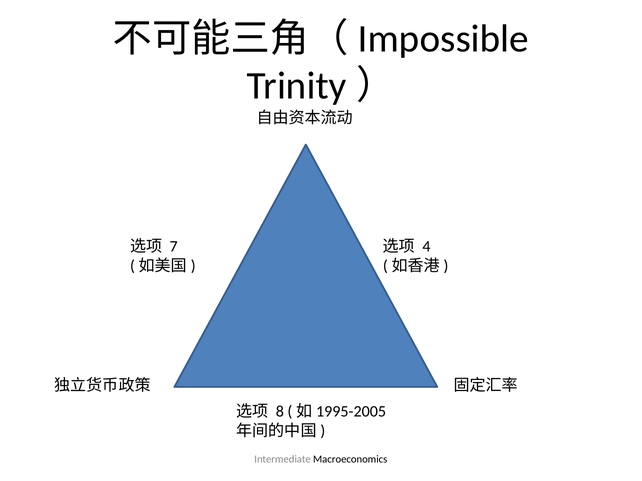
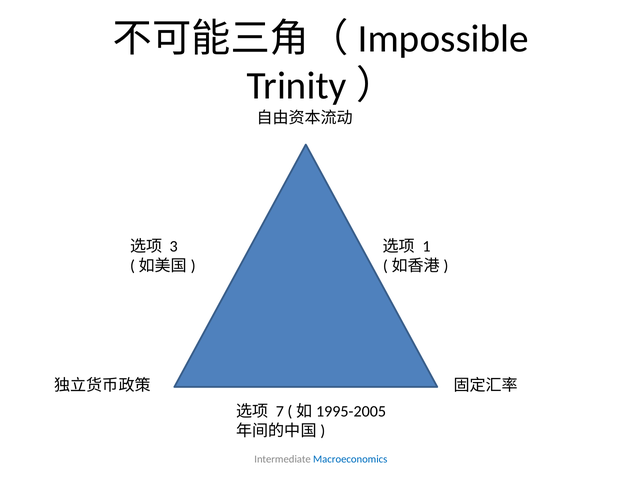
7: 7 -> 3 (174, 247)
4: 4 -> 1 (426, 247)
8: 8 -> 7 (280, 412)
Macroeconomics colour: black -> blue (350, 460)
